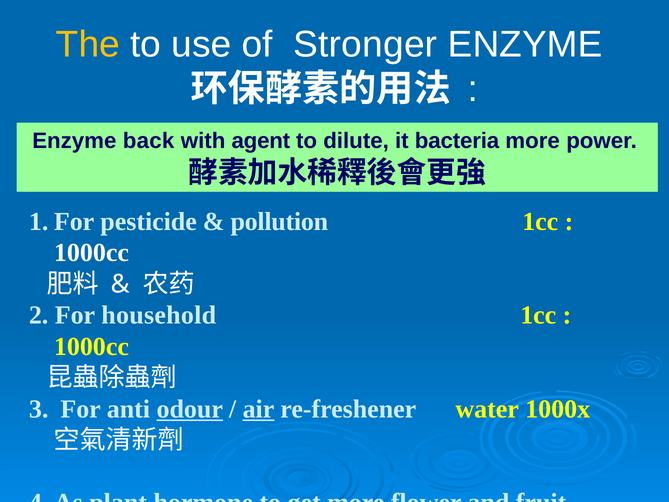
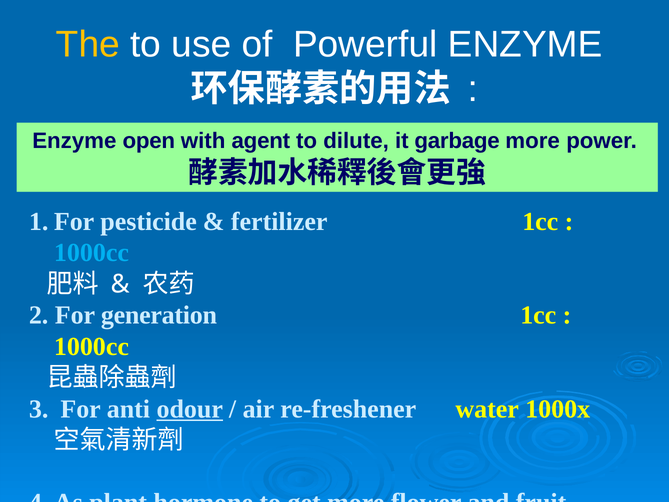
Stronger: Stronger -> Powerful (365, 44)
back: back -> open (149, 141)
bacteria: bacteria -> garbage (457, 141)
pollution: pollution -> fertilizer (279, 221)
1000cc colour: white -> light blue (91, 253)
household: household -> generation (159, 315)
air underline: present -> none (258, 409)
